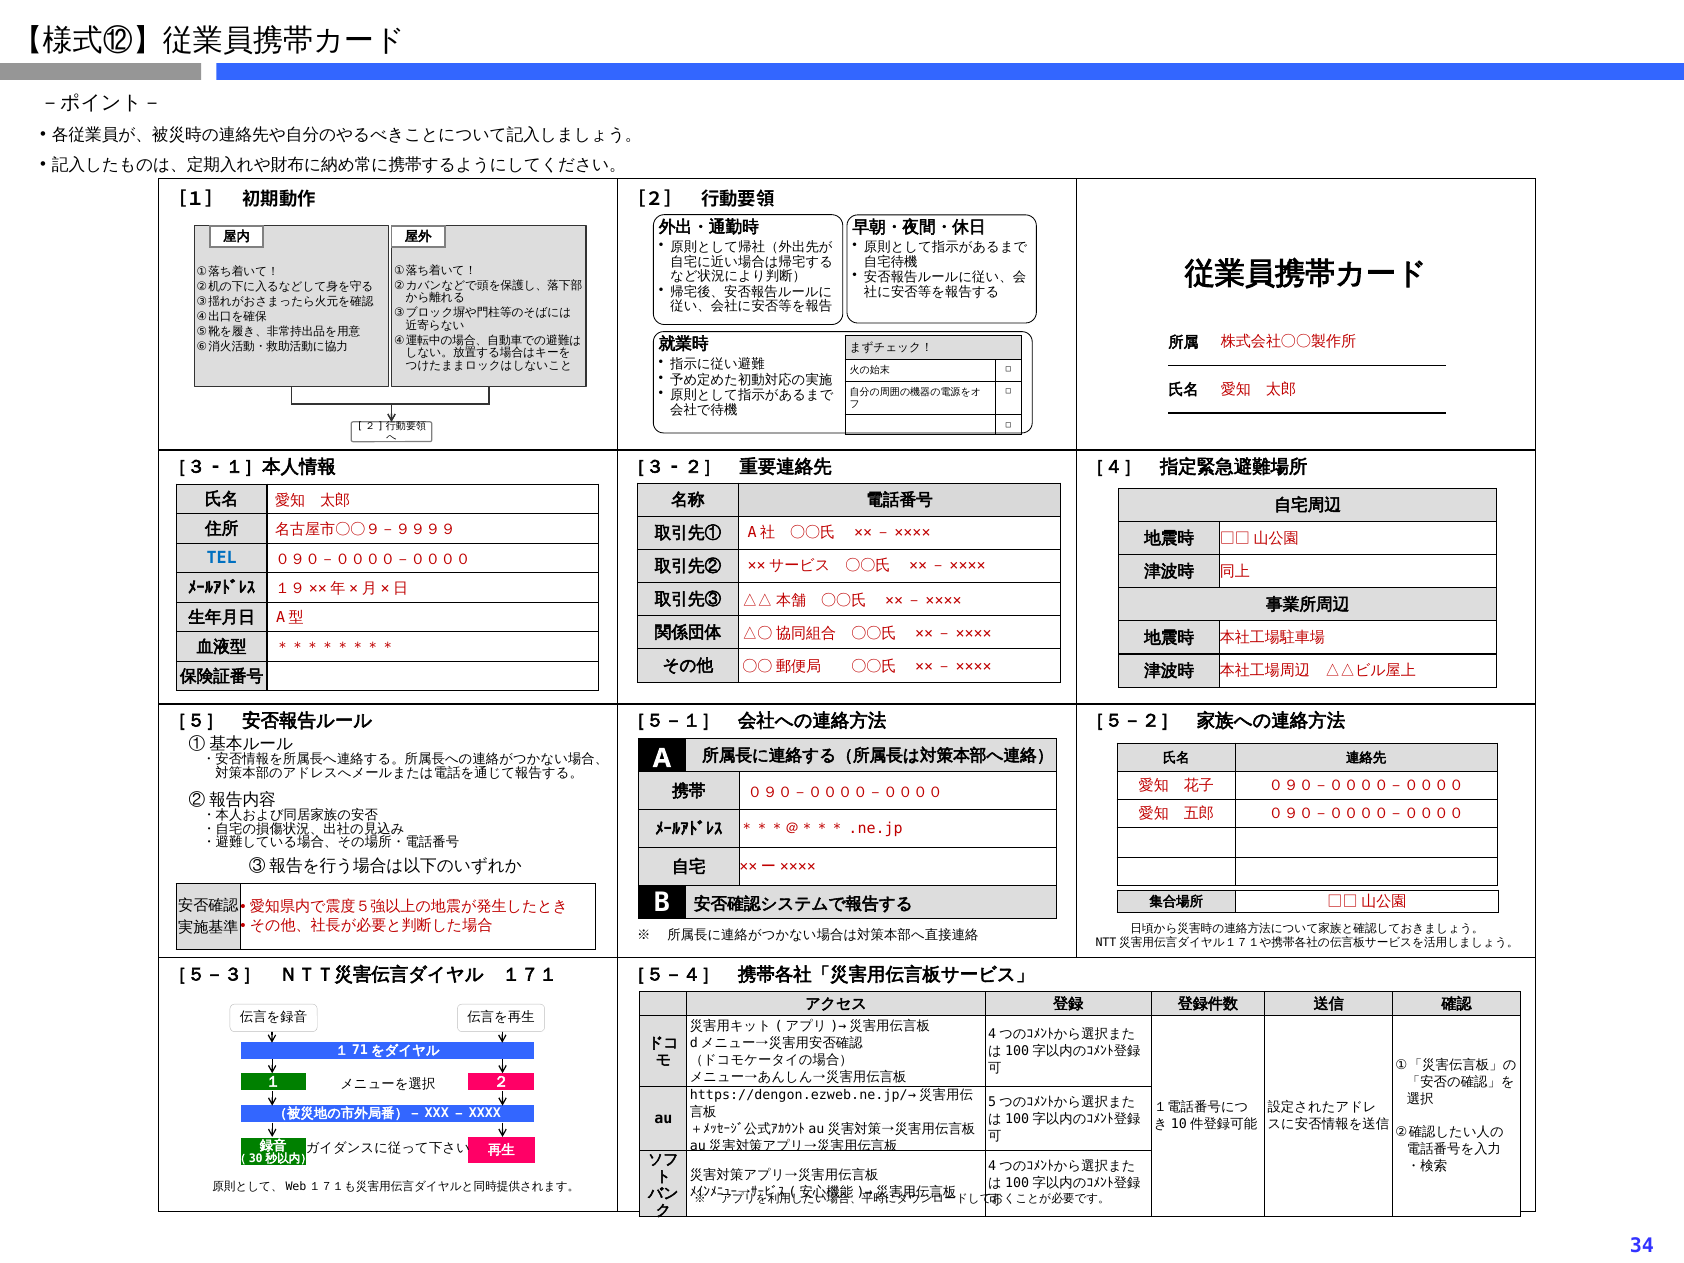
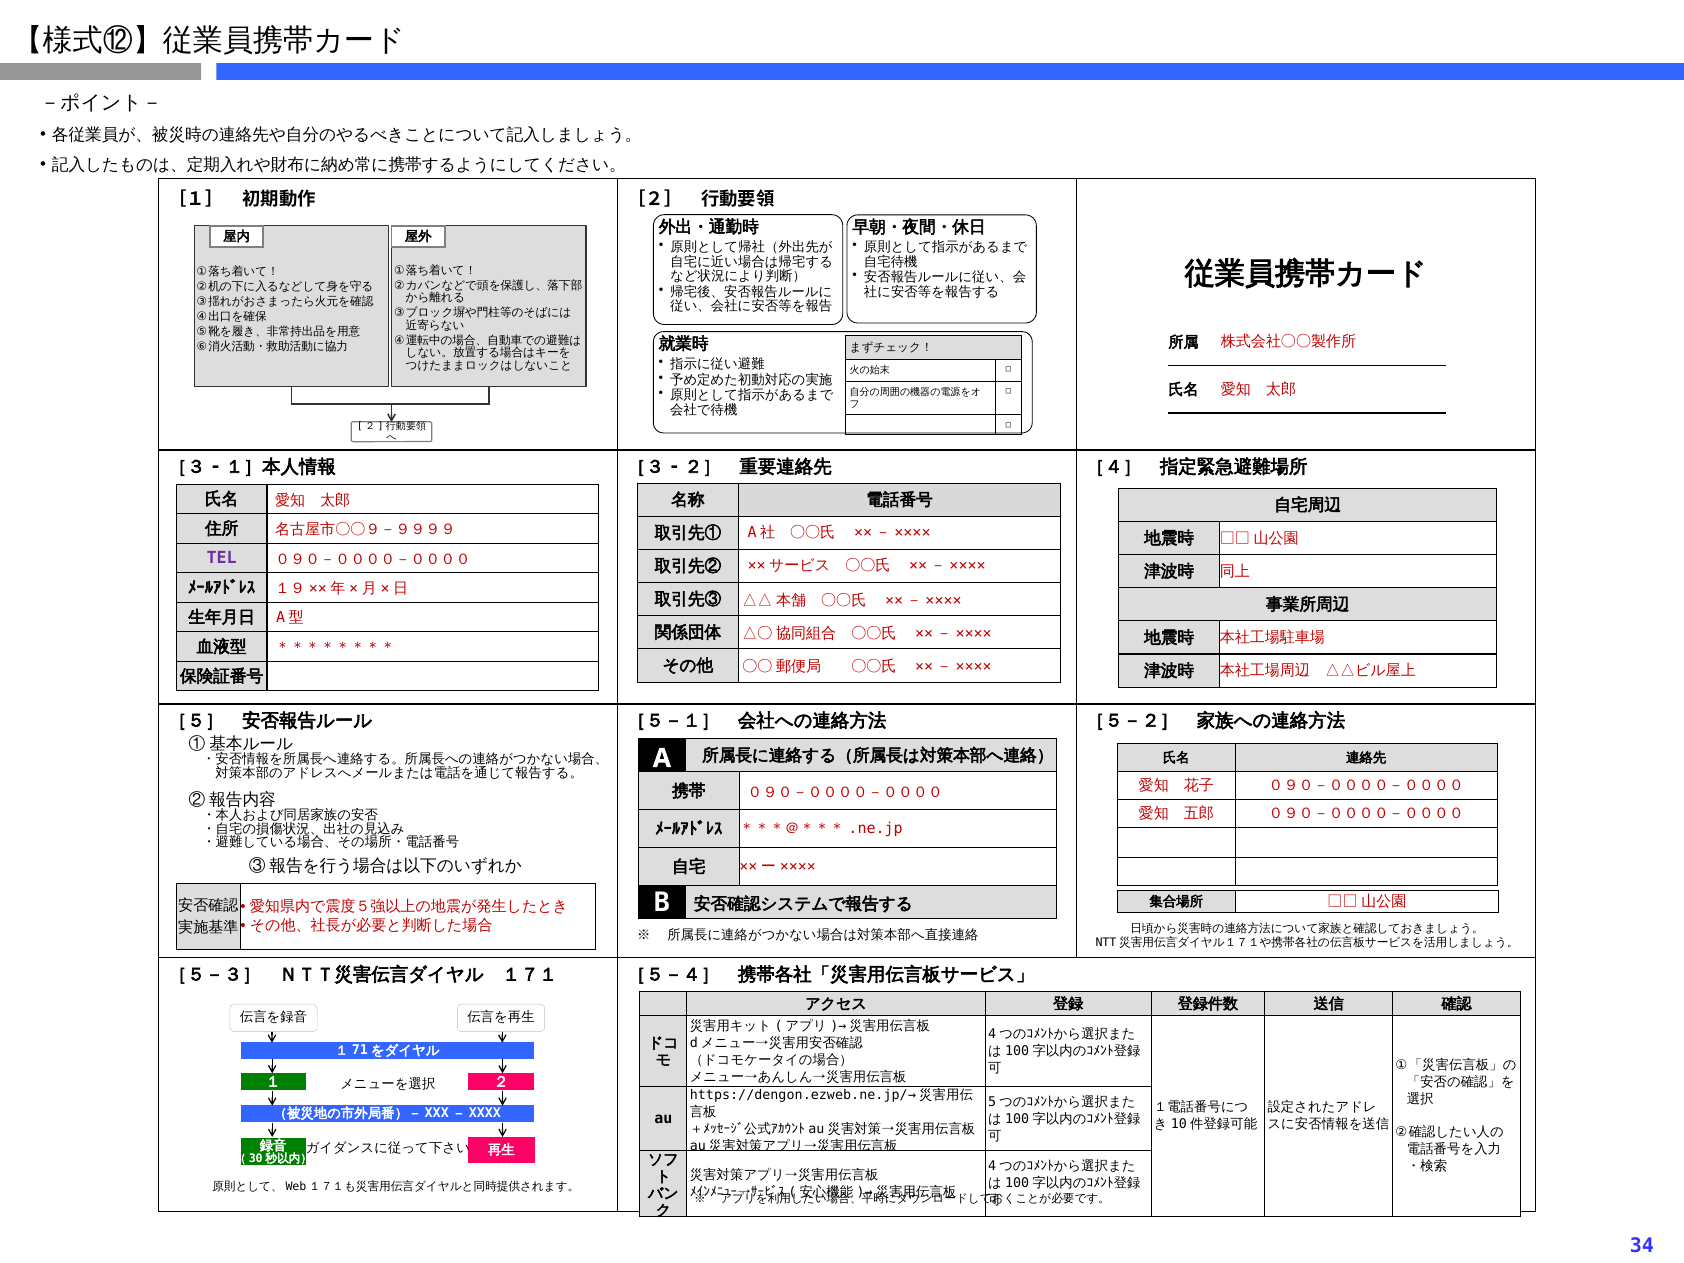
TEL colour: blue -> purple (222, 558)
